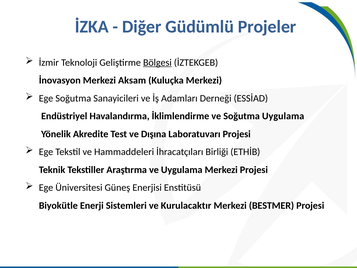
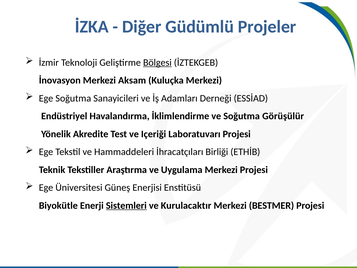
Soğutma Uygulama: Uygulama -> Görüşülür (283, 116)
Dışına: Dışına -> Içeriği (154, 134)
Sistemleri underline: none -> present (126, 205)
